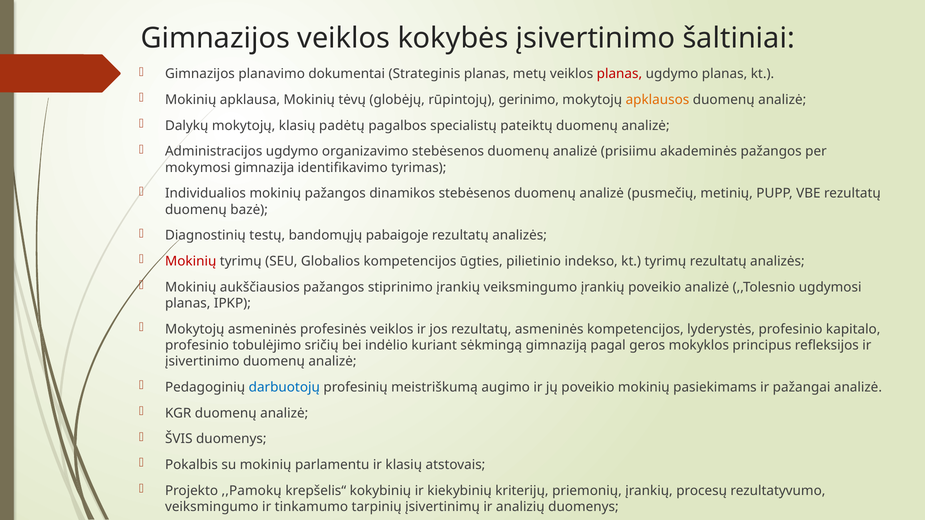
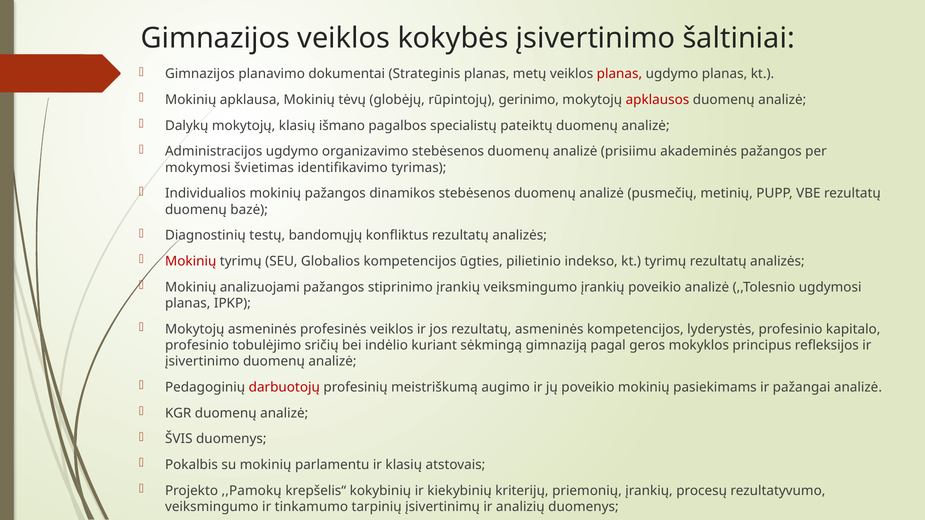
apklausos colour: orange -> red (657, 100)
padėtų: padėtų -> išmano (342, 126)
gimnazija: gimnazija -> švietimas (264, 168)
pabaigoje: pabaigoje -> konfliktus (397, 236)
aukščiausios: aukščiausios -> analizuojami (260, 287)
darbuotojų colour: blue -> red (284, 388)
